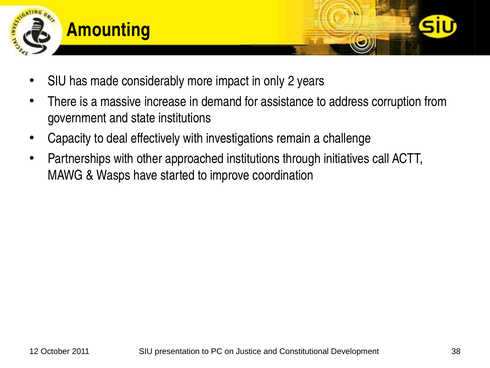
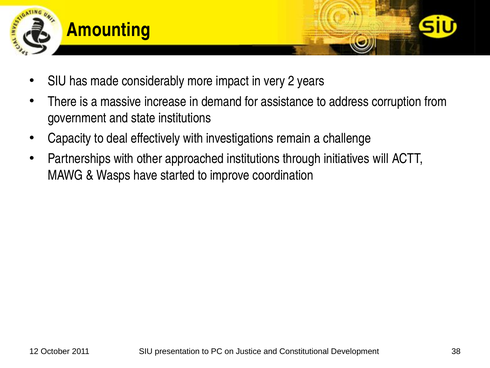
only: only -> very (274, 81)
call: call -> will (381, 159)
